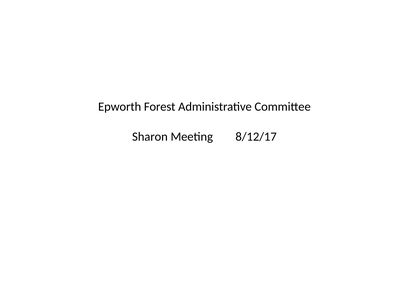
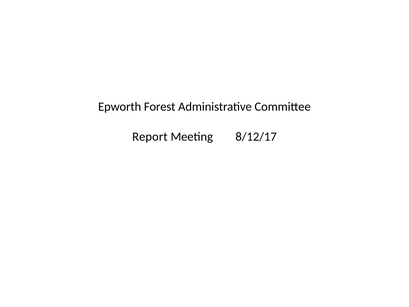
Sharon: Sharon -> Report (150, 137)
